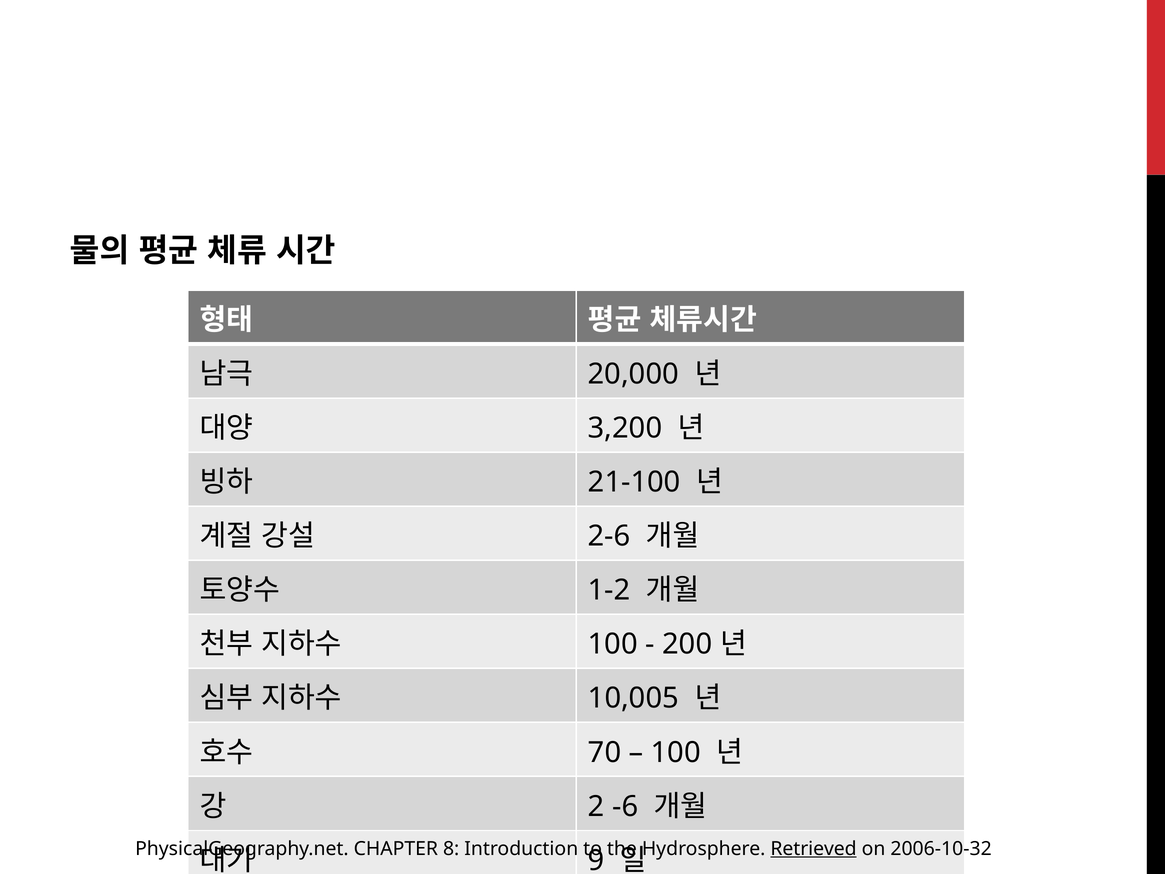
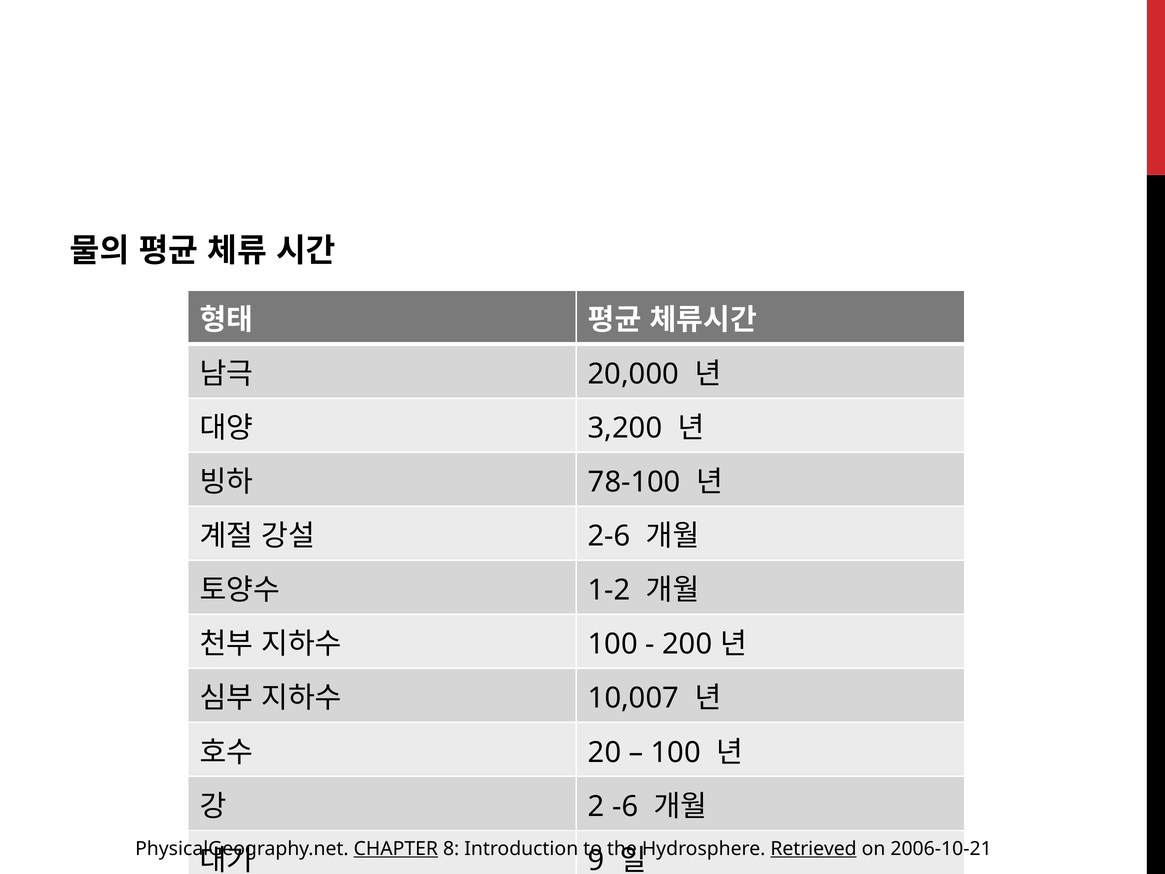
21-100: 21-100 -> 78-100 (634, 482)
10,005: 10,005 -> 10,007 (633, 698)
70: 70 -> 20 (605, 752)
CHAPTER underline: none -> present (396, 848)
2006-10-32: 2006-10-32 -> 2006-10-21 (941, 848)
